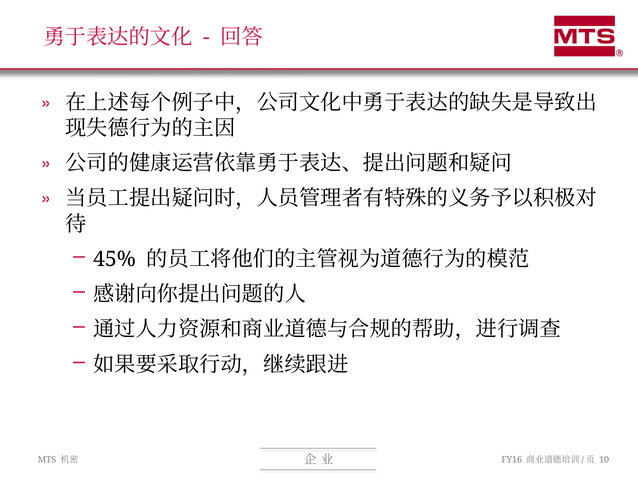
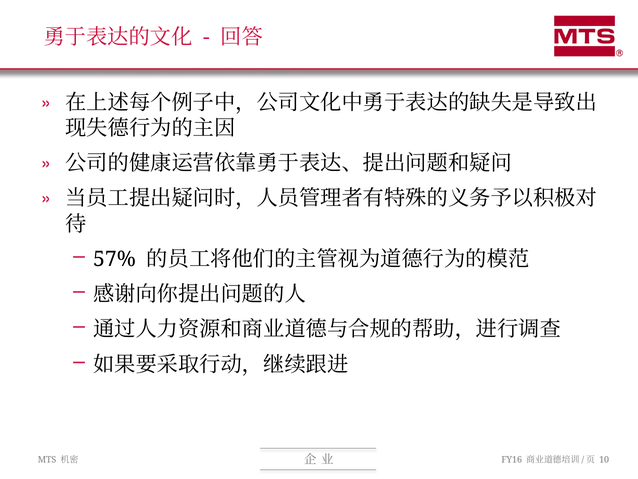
45%: 45% -> 57% (115, 259)
